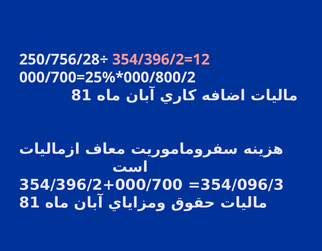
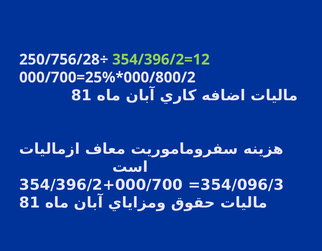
354/396/2=12 colour: pink -> light green (161, 60)
